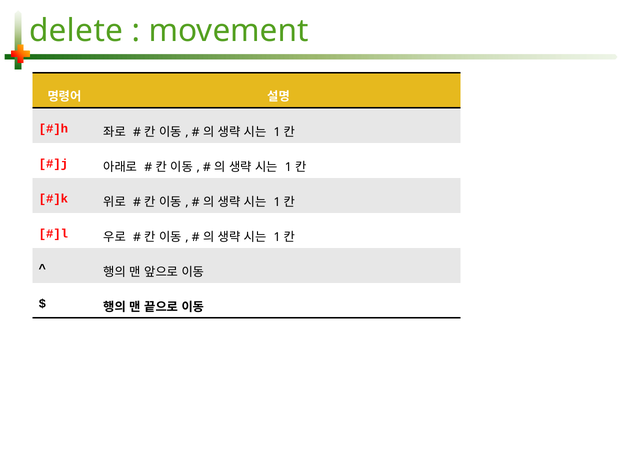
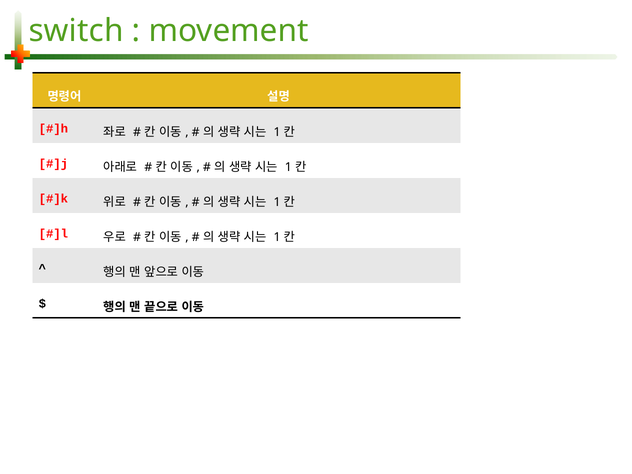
delete: delete -> switch (76, 31)
